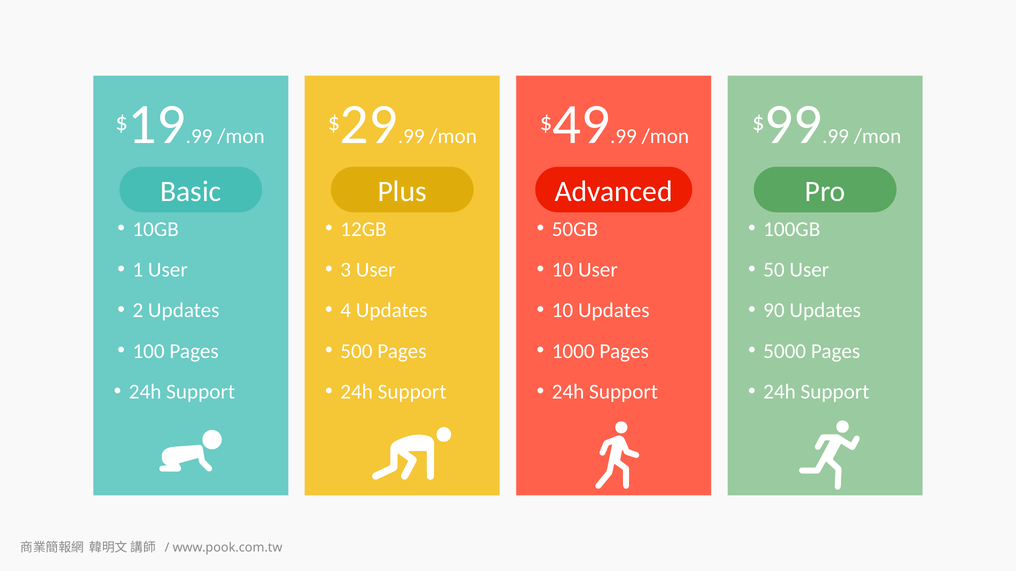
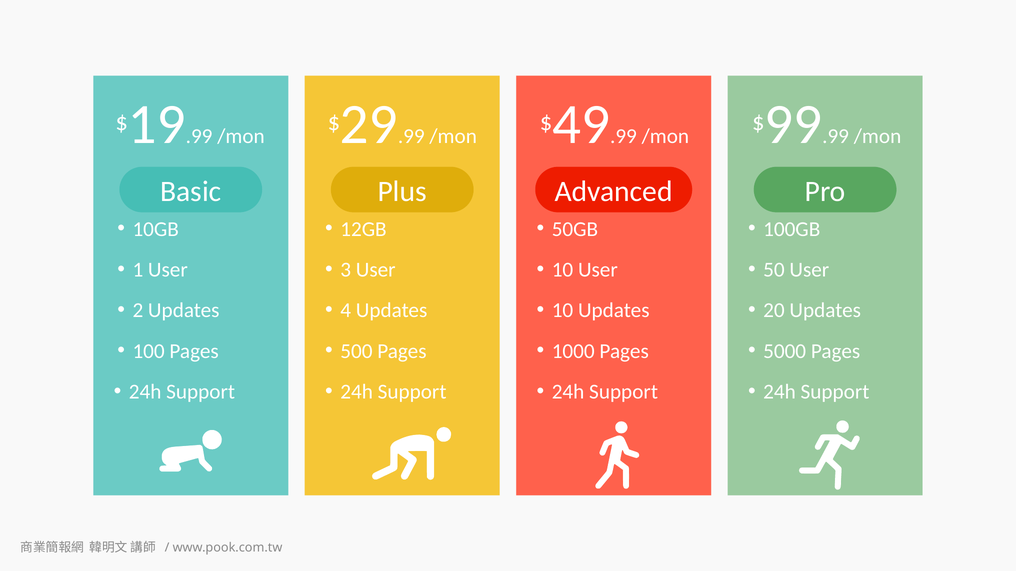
90: 90 -> 20 (774, 311)
